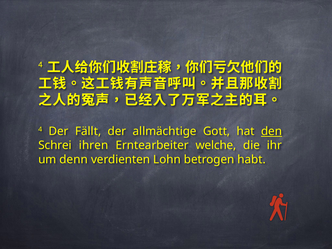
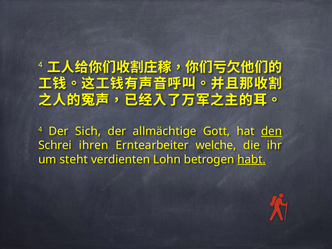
Fällt: Fällt -> Sich (88, 131)
denn: denn -> steht (74, 159)
habt underline: none -> present (252, 159)
